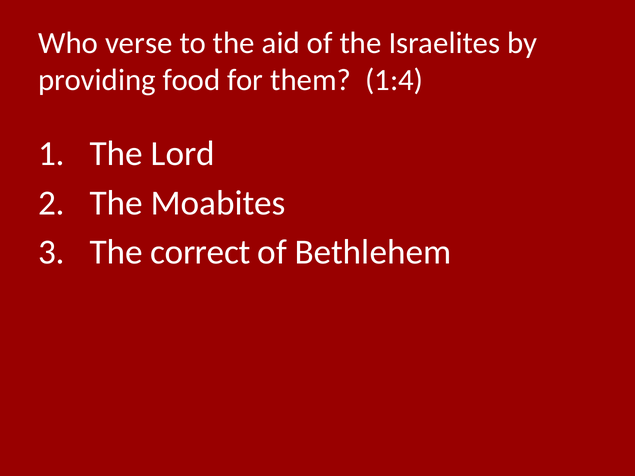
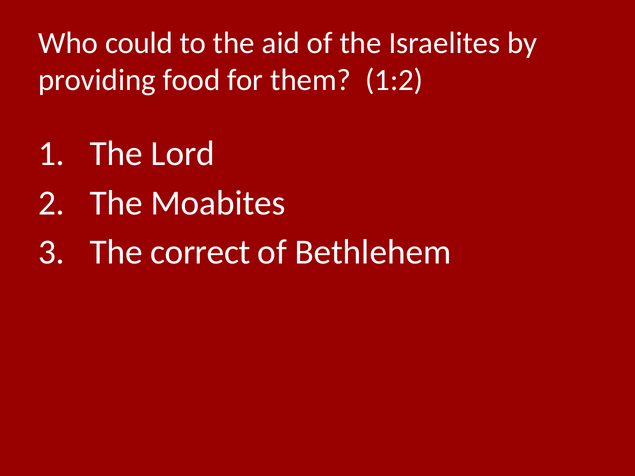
verse: verse -> could (139, 43)
1:4: 1:4 -> 1:2 (394, 80)
